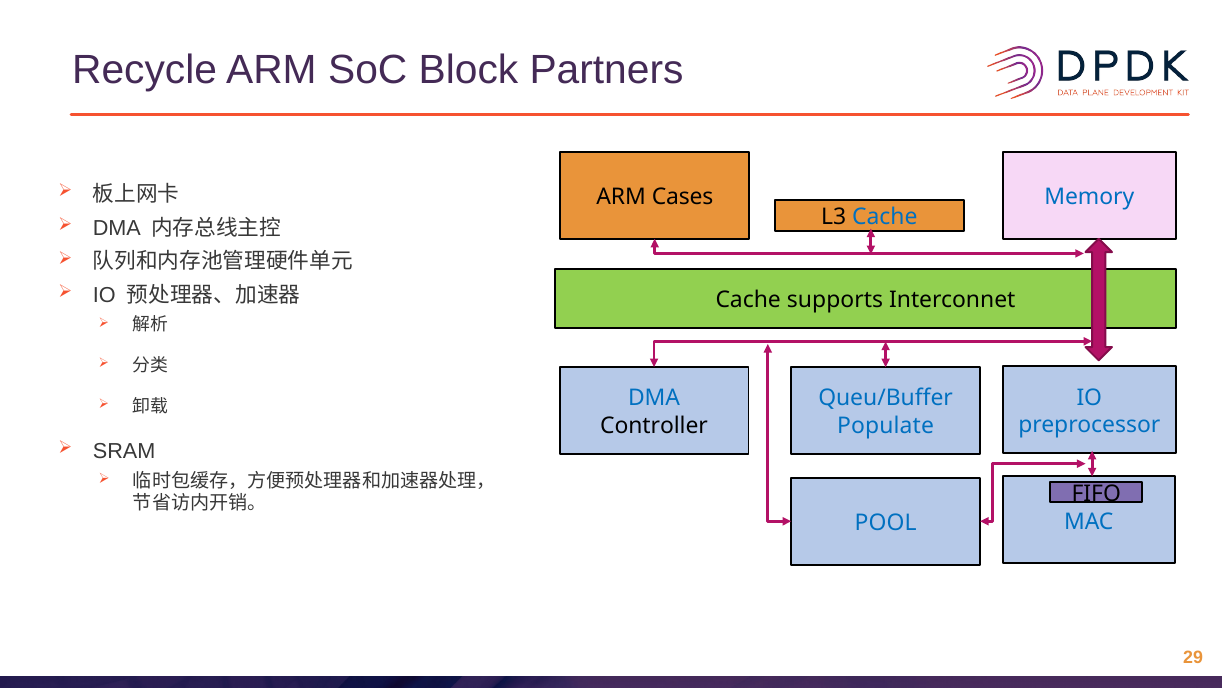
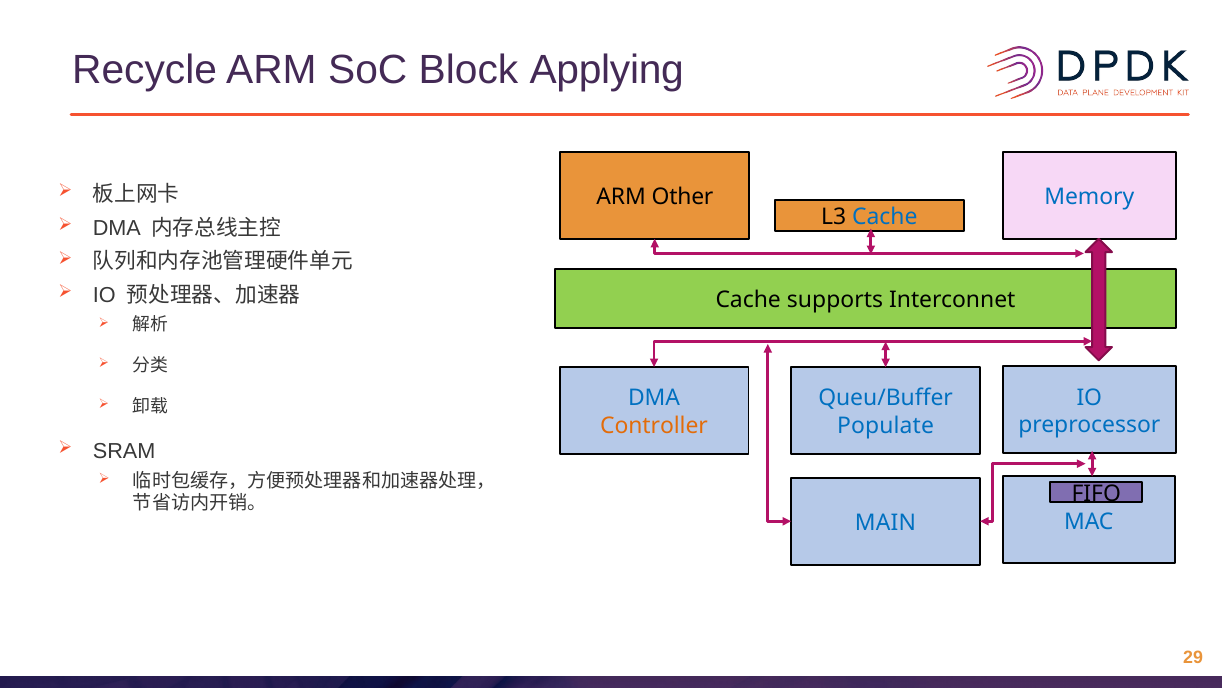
Partners: Partners -> Applying (607, 70)
Cases: Cases -> Other (683, 197)
Controller colour: black -> orange (654, 425)
POOL: POOL -> MAIN (885, 522)
